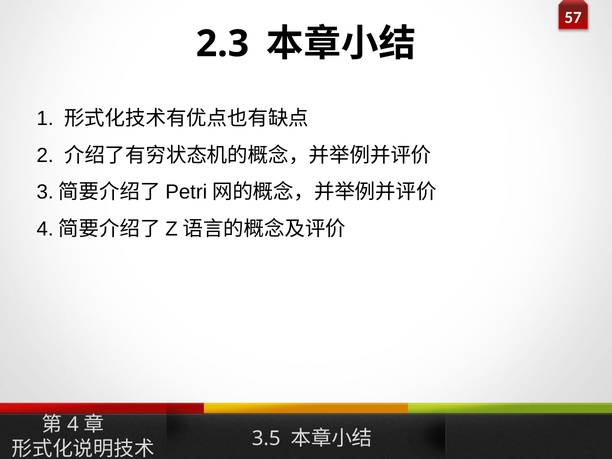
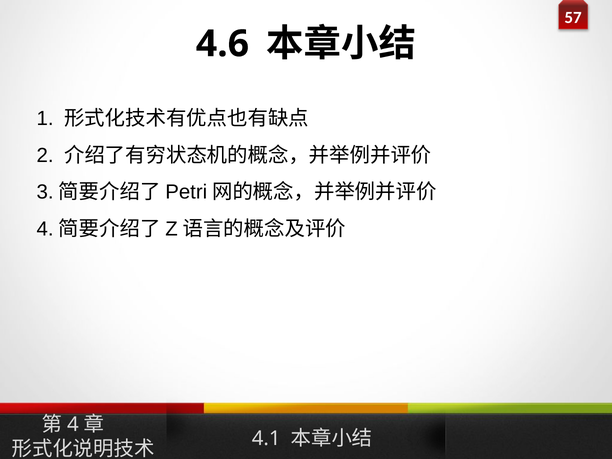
2.3: 2.3 -> 4.6 (222, 44)
3.5: 3.5 -> 4.1 (266, 438)
